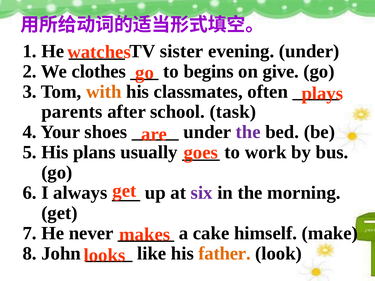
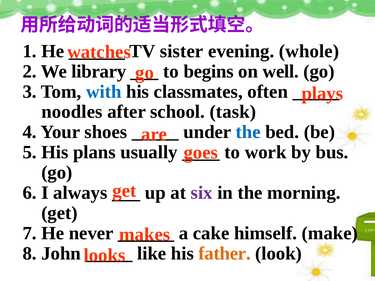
evening under: under -> whole (309, 51)
clothes: clothes -> library (99, 71)
give: give -> well (281, 71)
with colour: orange -> blue (104, 92)
parents: parents -> noodles (72, 112)
the colour: purple -> blue (248, 132)
